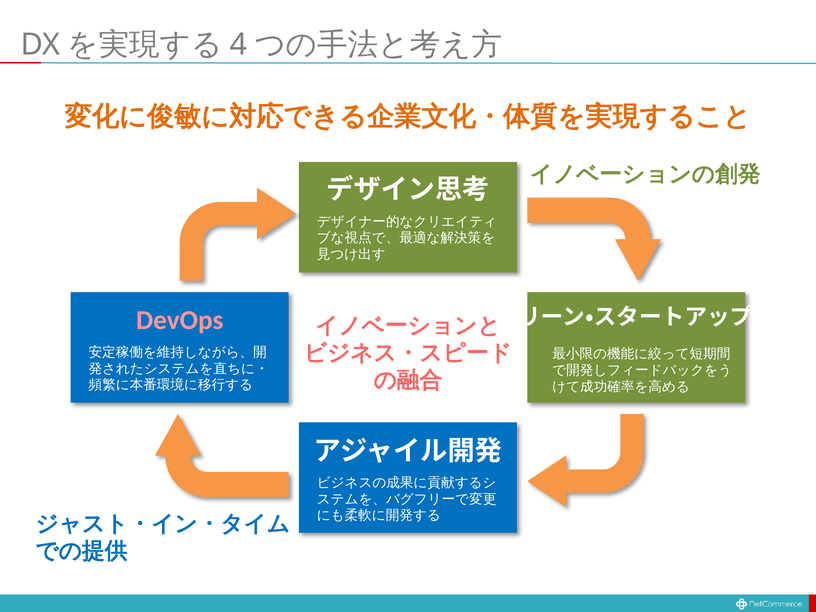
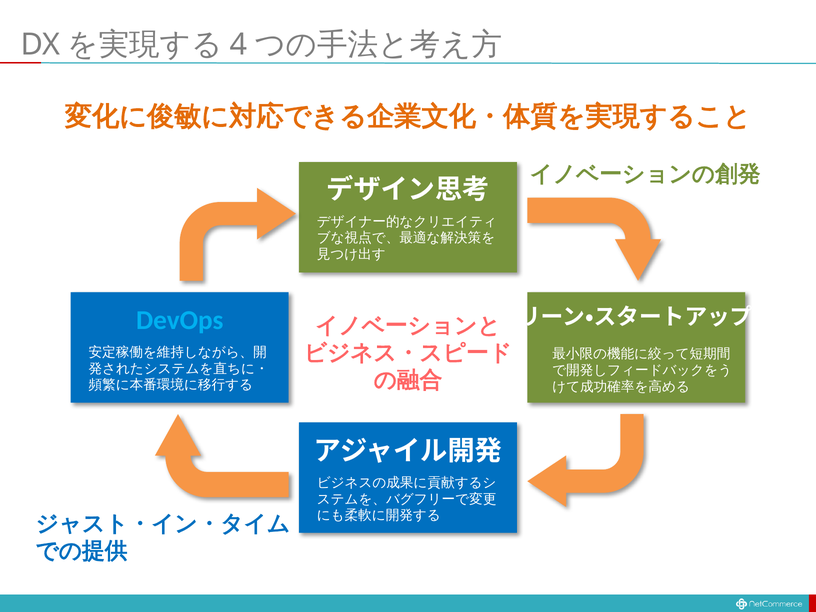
DevOps colour: pink -> light blue (180, 320)
